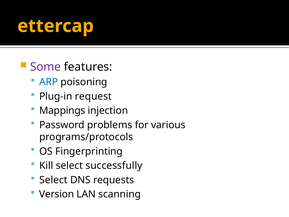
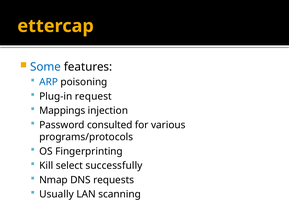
Some colour: purple -> blue (45, 67)
problems: problems -> consulted (110, 125)
Select: Select -> Nmap (54, 180)
Version: Version -> Usually (57, 194)
